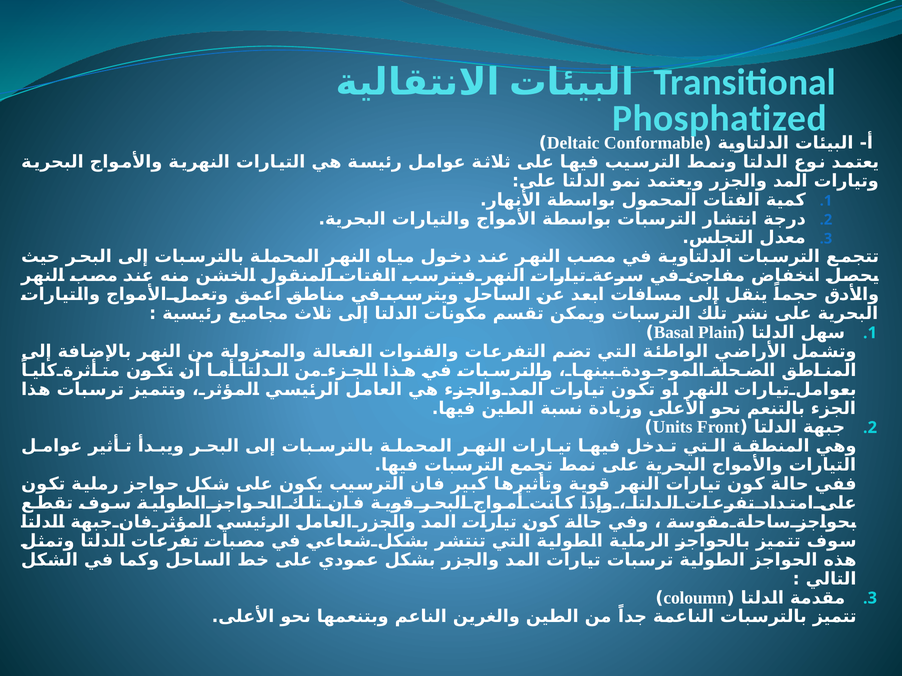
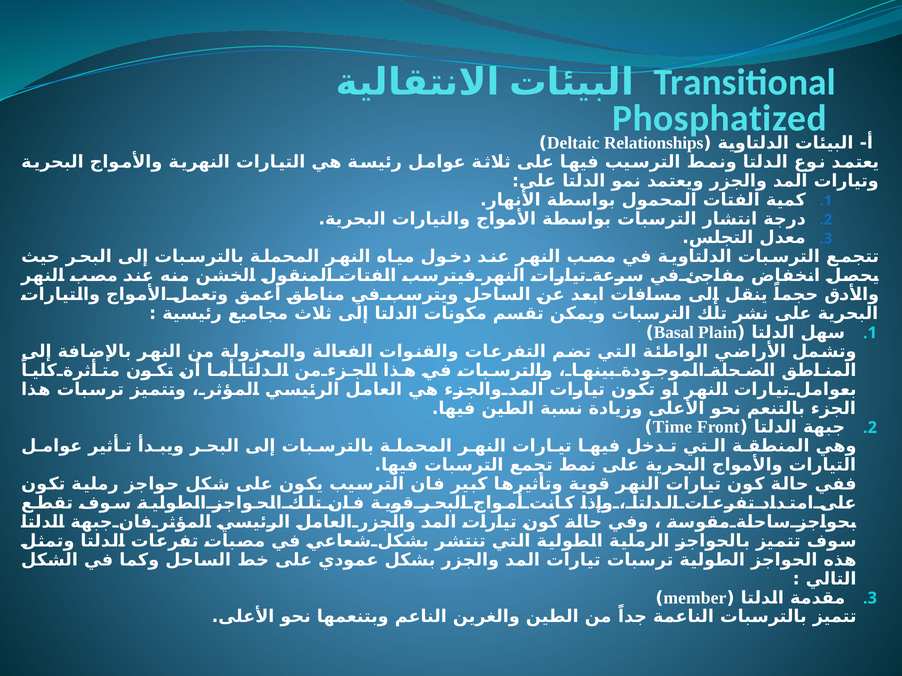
Conformable: Conformable -> Relationships (654, 143)
Units: Units -> Time (672, 427)
coloumn: coloumn -> member (695, 598)
